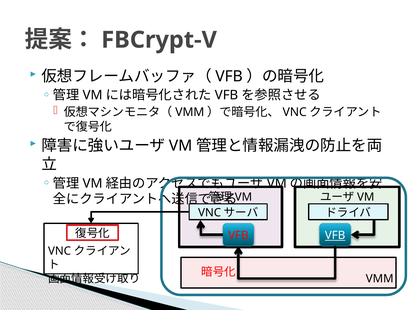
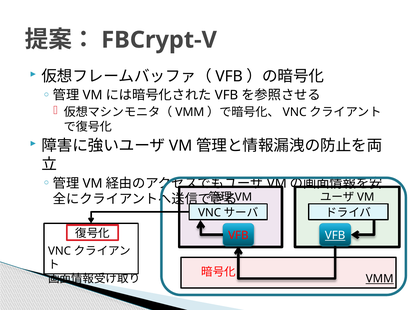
VMM underline: none -> present (380, 279)
